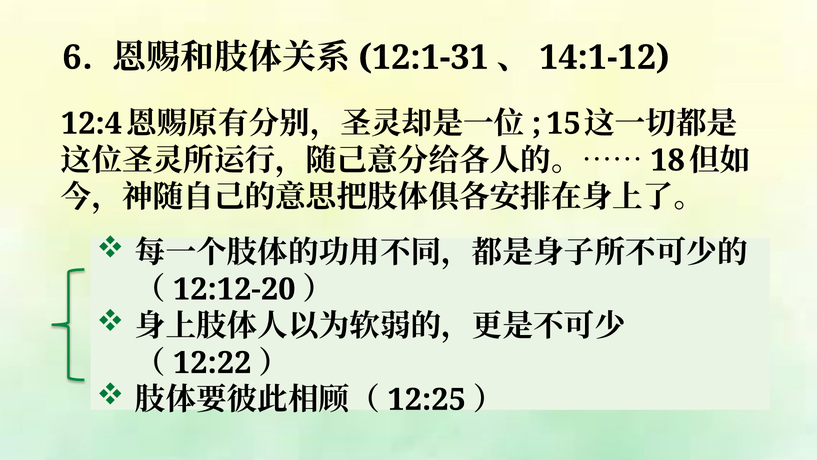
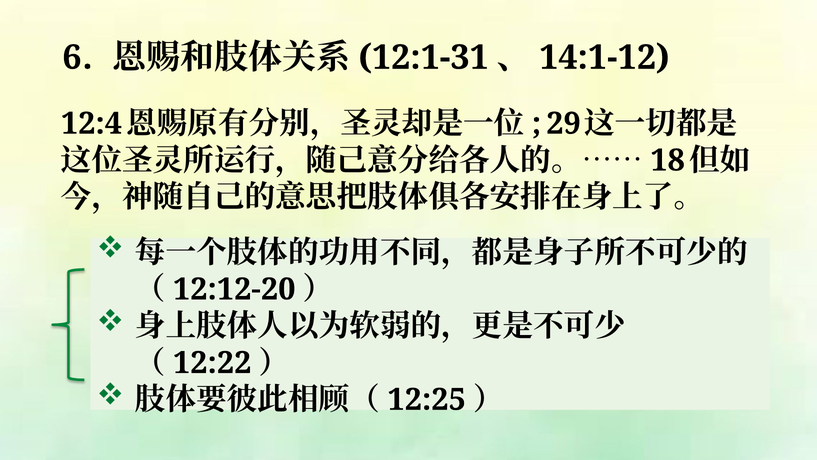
15: 15 -> 29 (563, 123)
